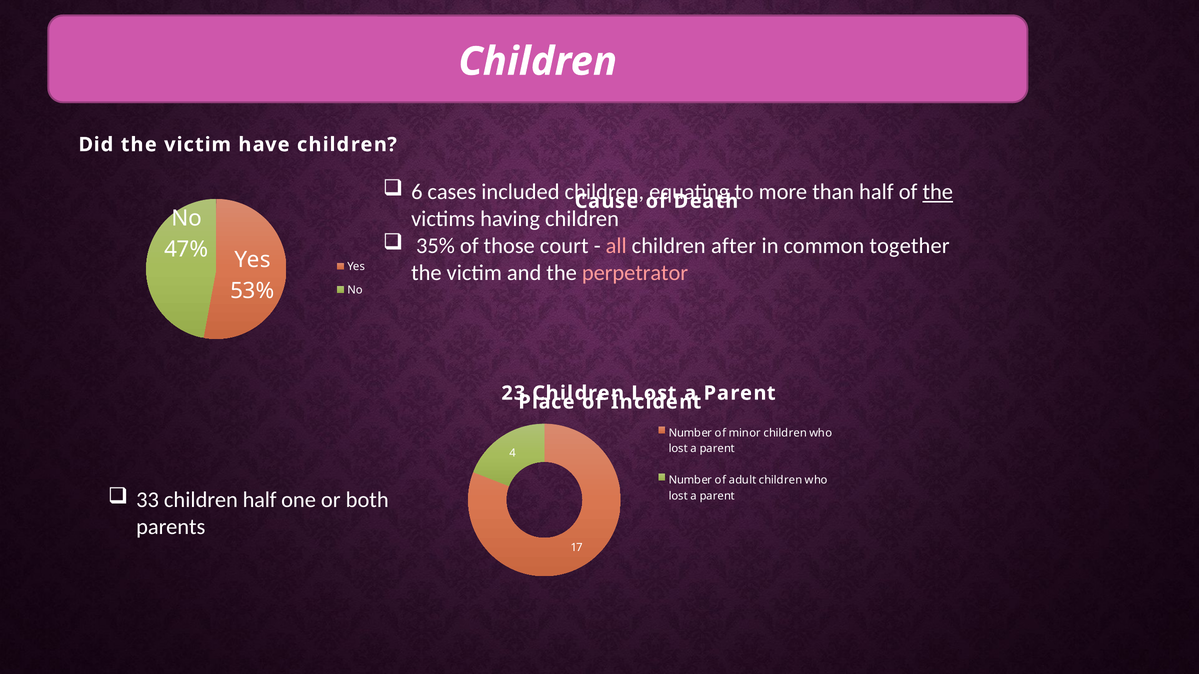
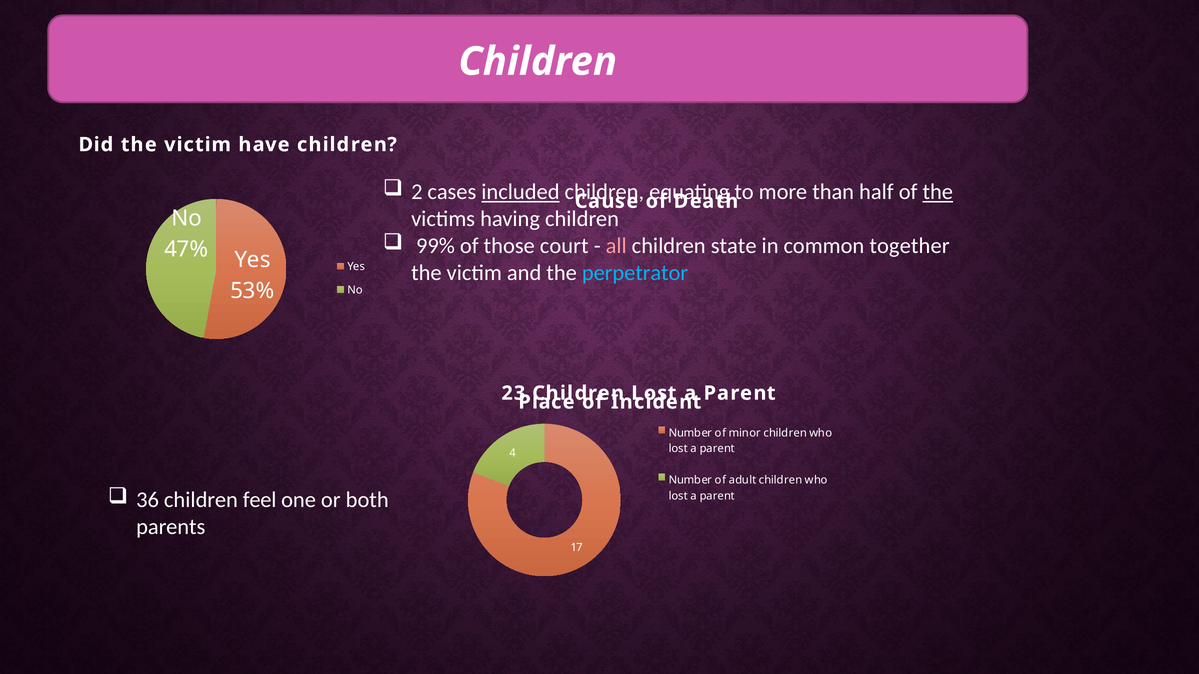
6: 6 -> 2 (417, 192)
included underline: none -> present (520, 192)
35%: 35% -> 99% (435, 246)
after: after -> state (734, 246)
perpetrator colour: pink -> light blue (635, 273)
33: 33 -> 36 (148, 500)
children half: half -> feel (260, 500)
